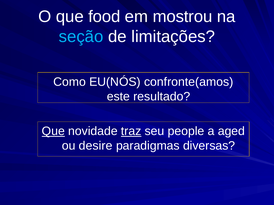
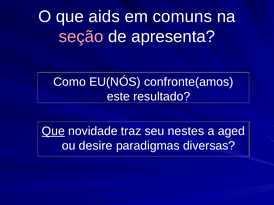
food: food -> aids (104, 17)
mostrou: mostrou -> comuns (182, 17)
seção colour: light blue -> pink (81, 37)
limitações: limitações -> apresenta (173, 37)
traz underline: present -> none (131, 131)
people: people -> nestes (186, 131)
